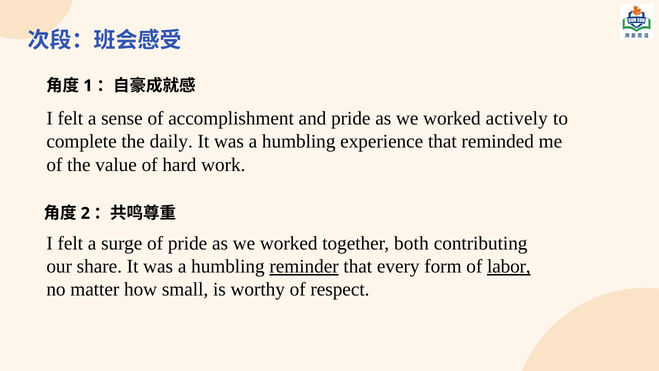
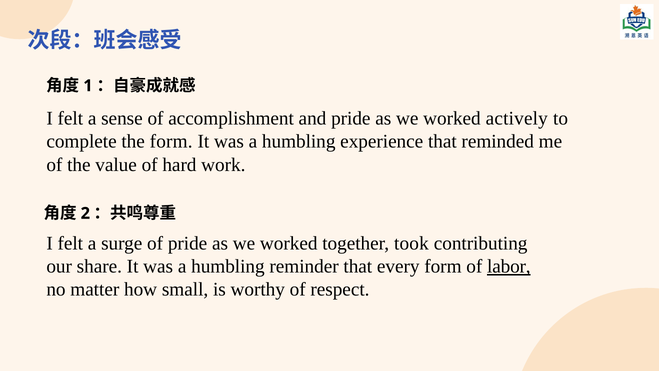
the daily: daily -> form (171, 141)
both: both -> took (411, 243)
reminder underline: present -> none (304, 266)
